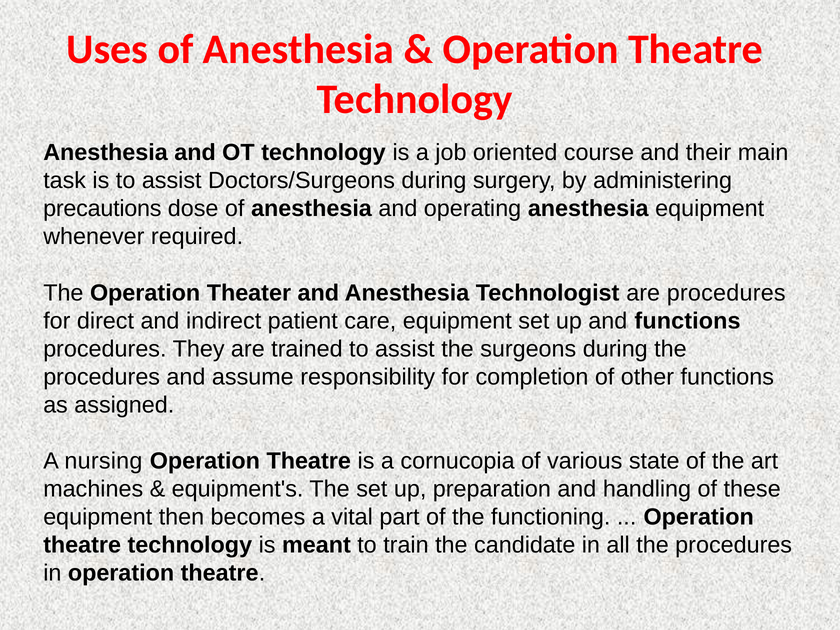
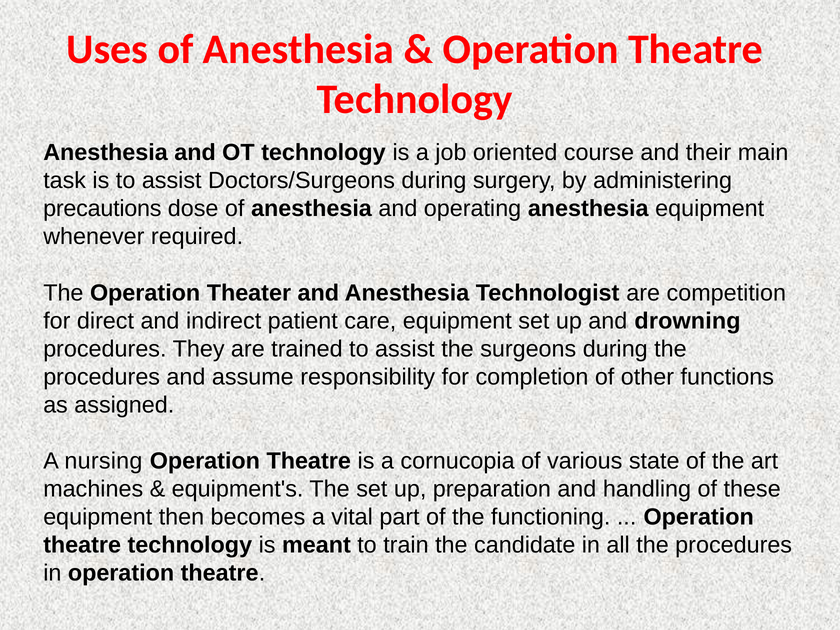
are procedures: procedures -> competition (726, 293)
and functions: functions -> drowning (688, 321)
